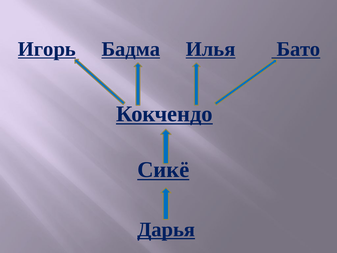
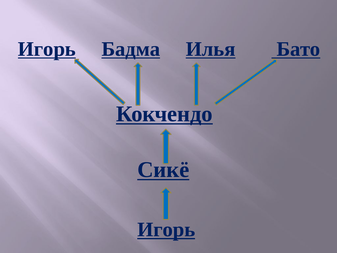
Дарья: Дарья -> Игорь (166, 229)
